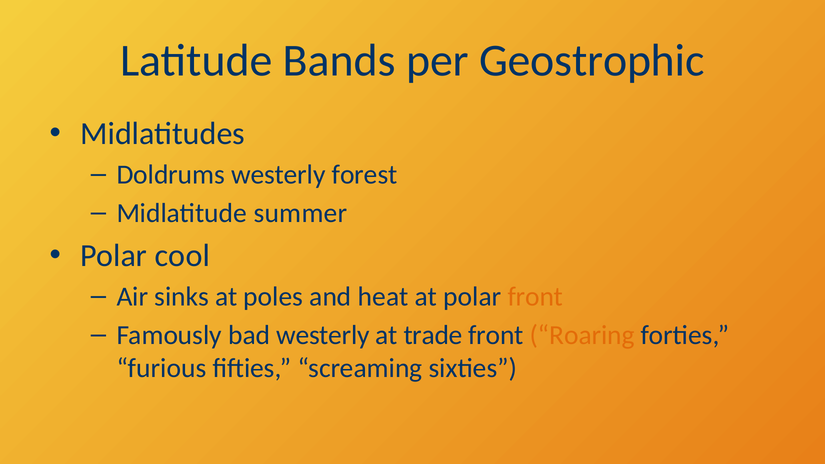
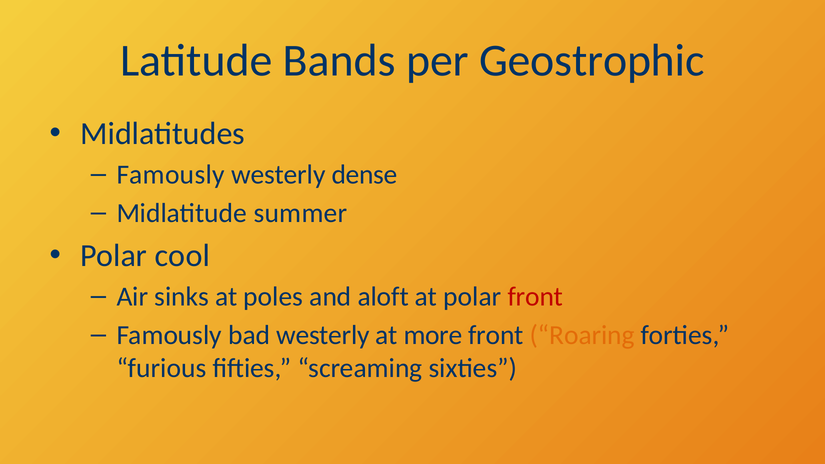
Doldrums: Doldrums -> Famously (171, 175)
forest: forest -> dense (365, 175)
heat: heat -> aloft (383, 297)
front colour: orange -> red (535, 297)
trade: trade -> more (433, 335)
